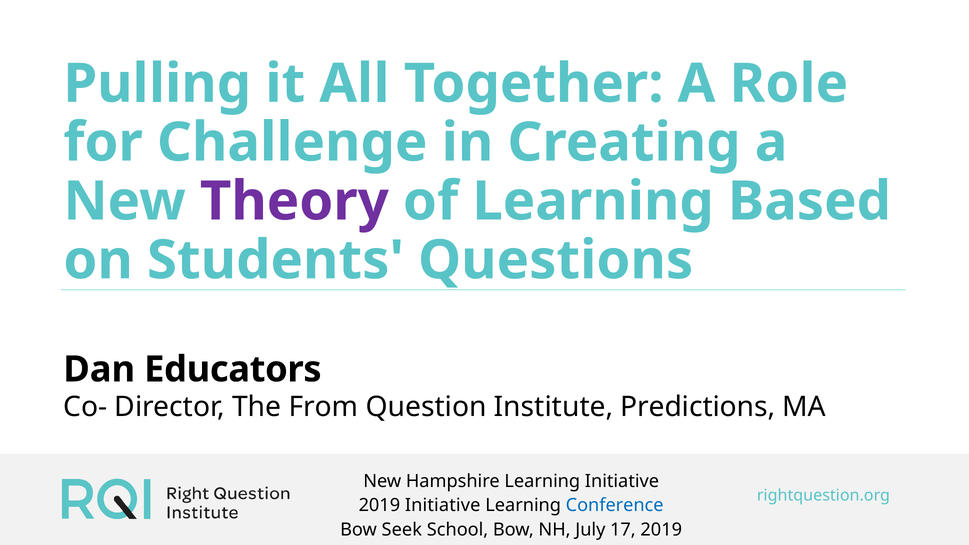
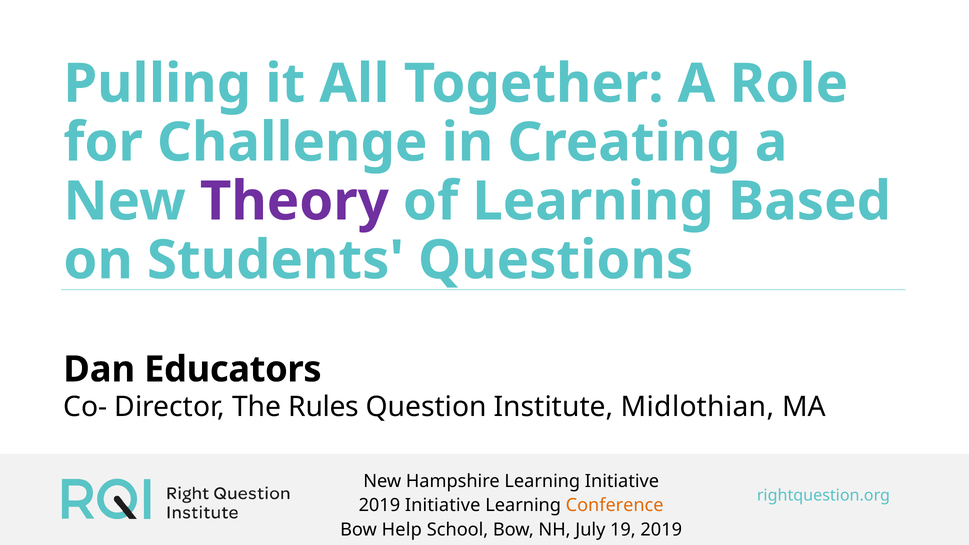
From: From -> Rules (324, 407)
Predictions: Predictions -> Midlothian (698, 407)
Conference colour: blue -> orange (615, 505)
Seek: Seek -> Help (402, 530)
17: 17 -> 19 (623, 530)
